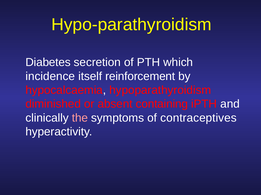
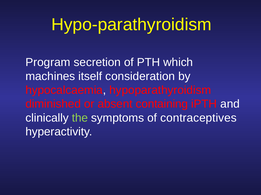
Diabetes: Diabetes -> Program (48, 63)
incidence: incidence -> machines (50, 77)
reinforcement: reinforcement -> consideration (140, 77)
the colour: pink -> light green (80, 118)
